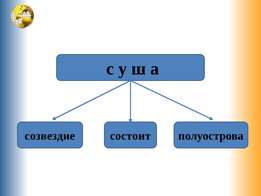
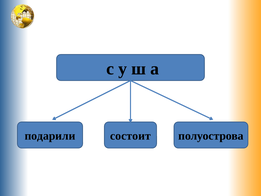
созвездие: созвездие -> подарили (50, 136)
